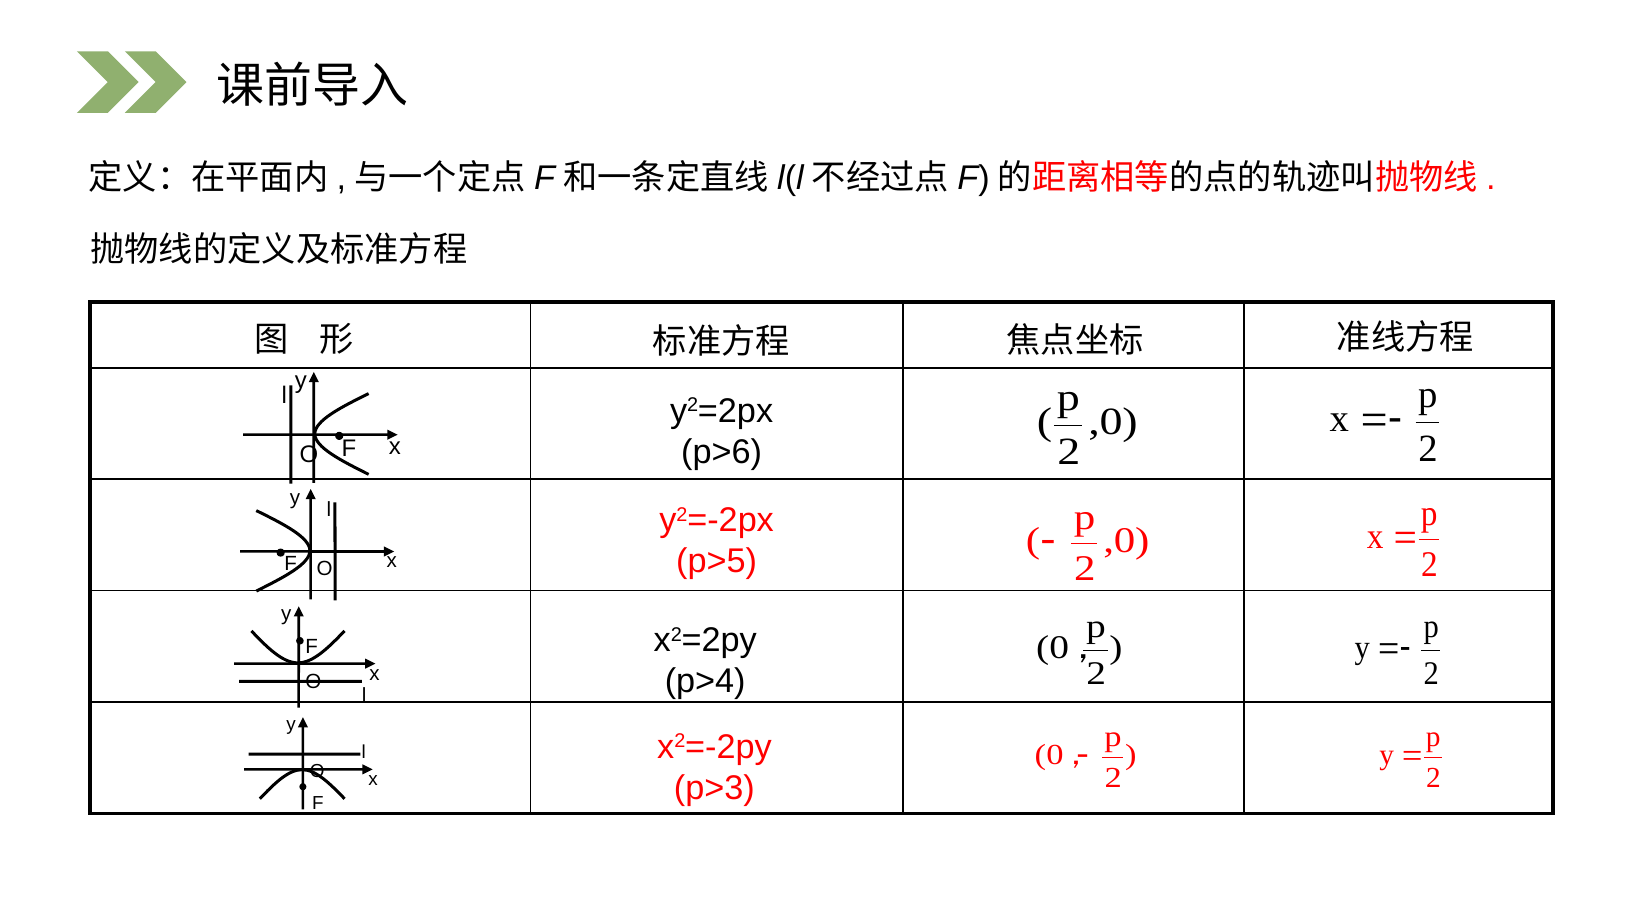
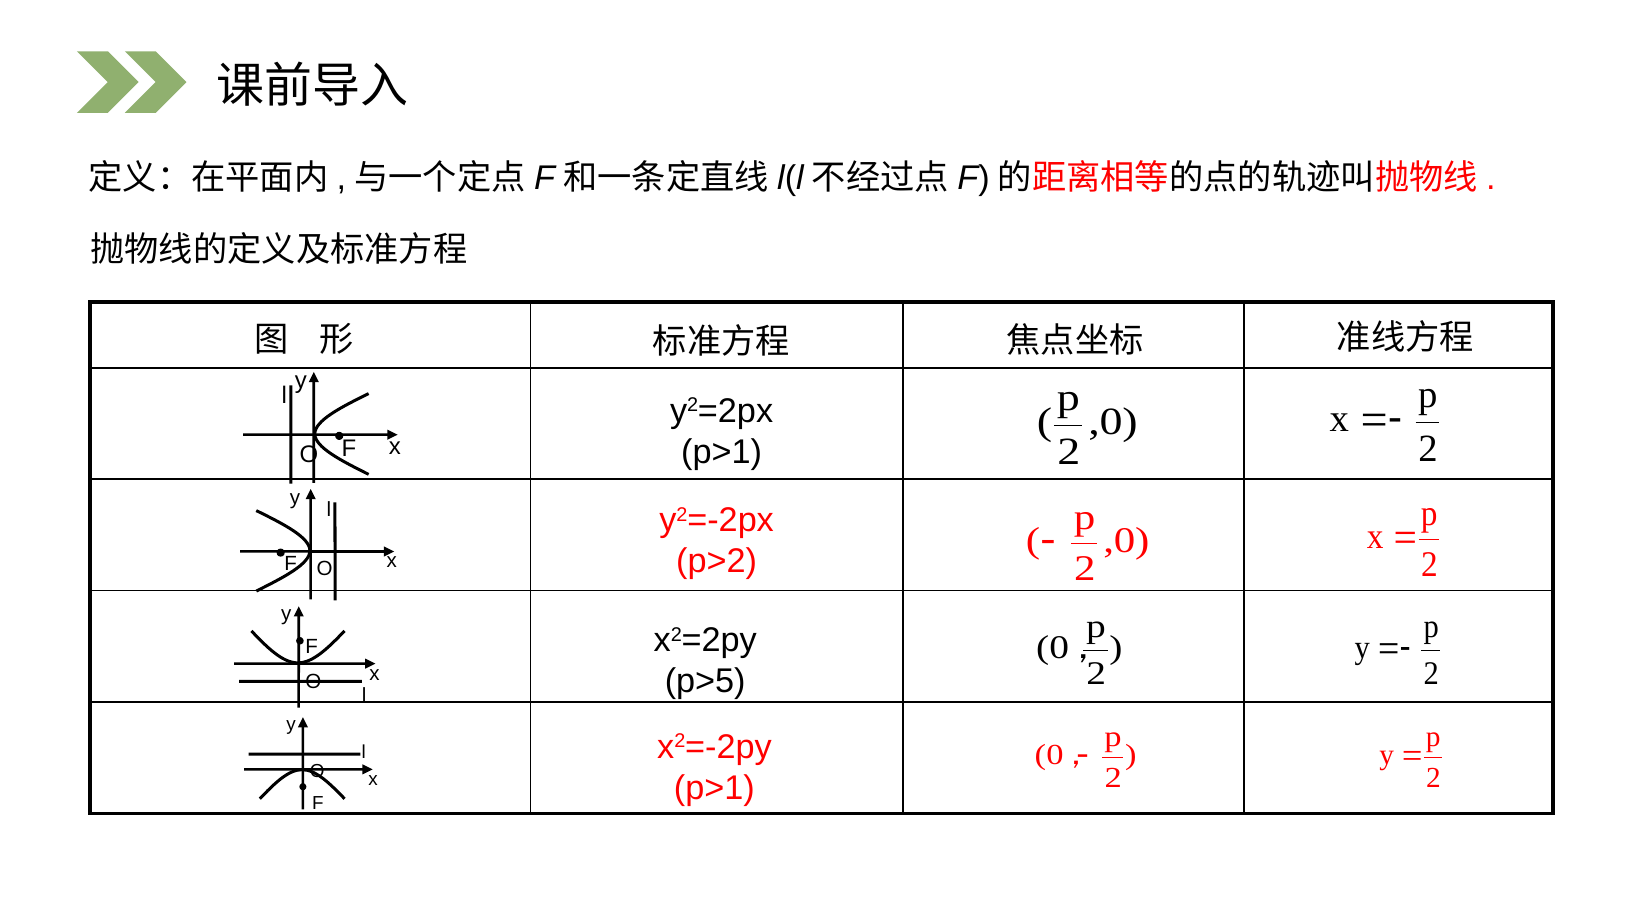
p>6: p>6 -> p>1 (722, 452)
p>5: p>5 -> p>2 (717, 562)
p>4: p>4 -> p>5 (705, 681)
p>3: p>3 -> p>1 (714, 788)
